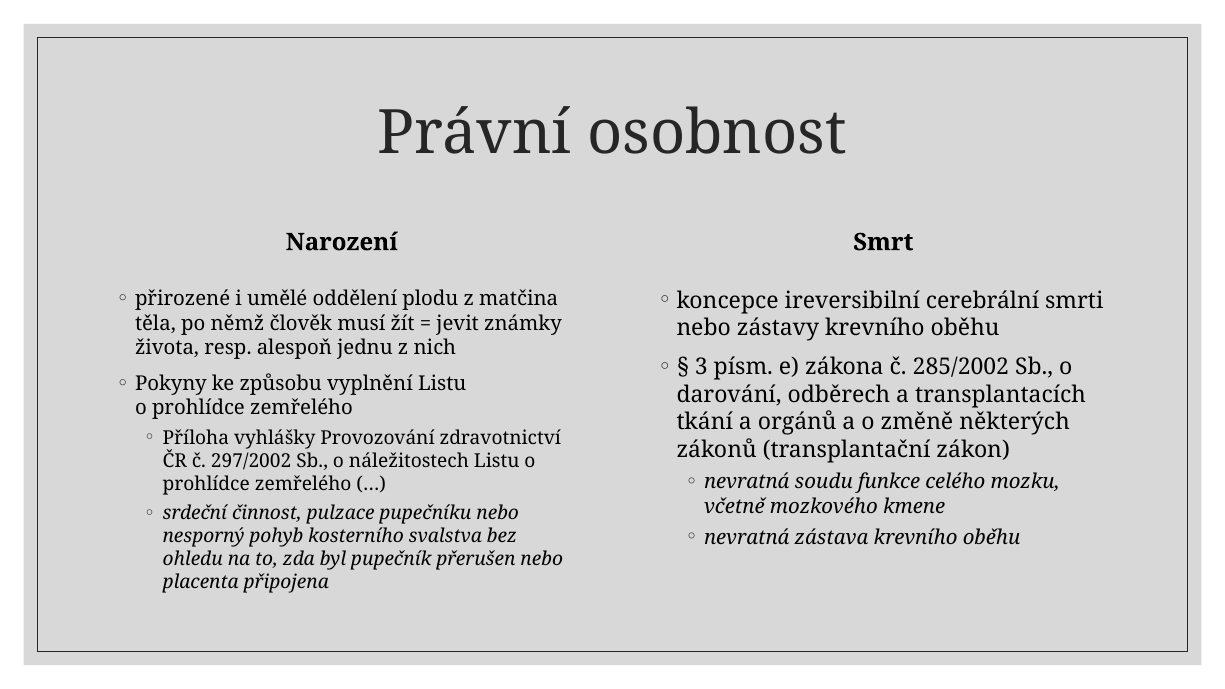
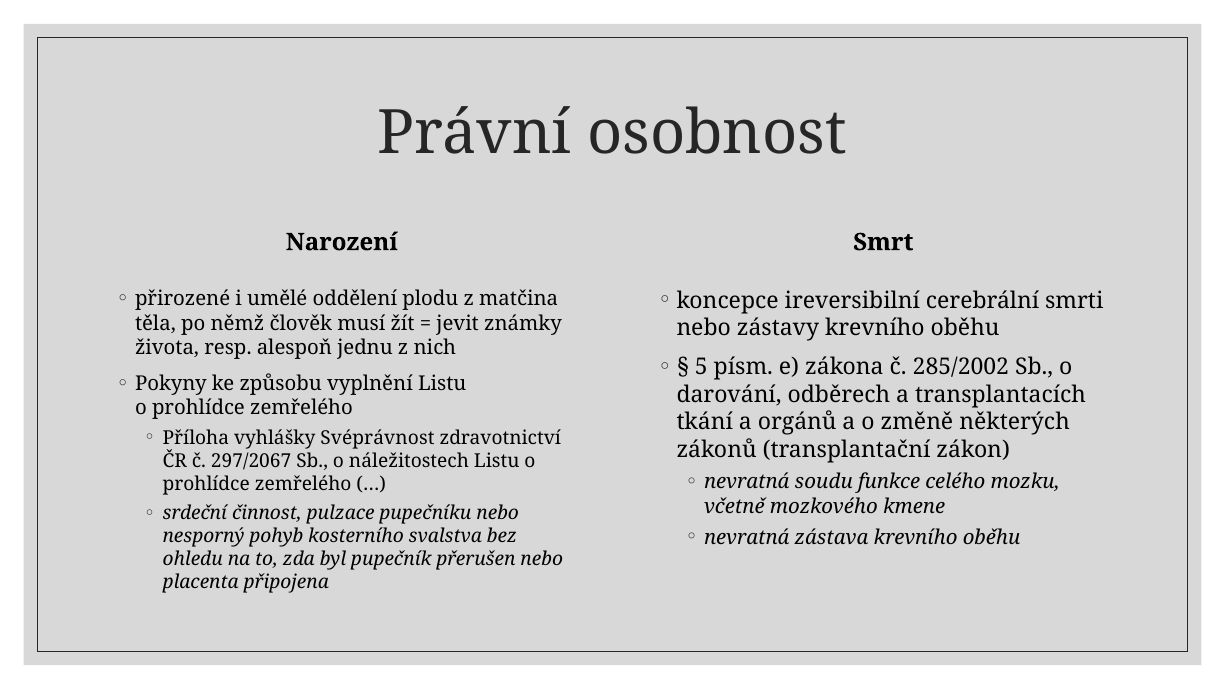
3: 3 -> 5 (701, 367)
Provozování: Provozování -> Svéprávnost (377, 438)
297/2002: 297/2002 -> 297/2067 (251, 461)
